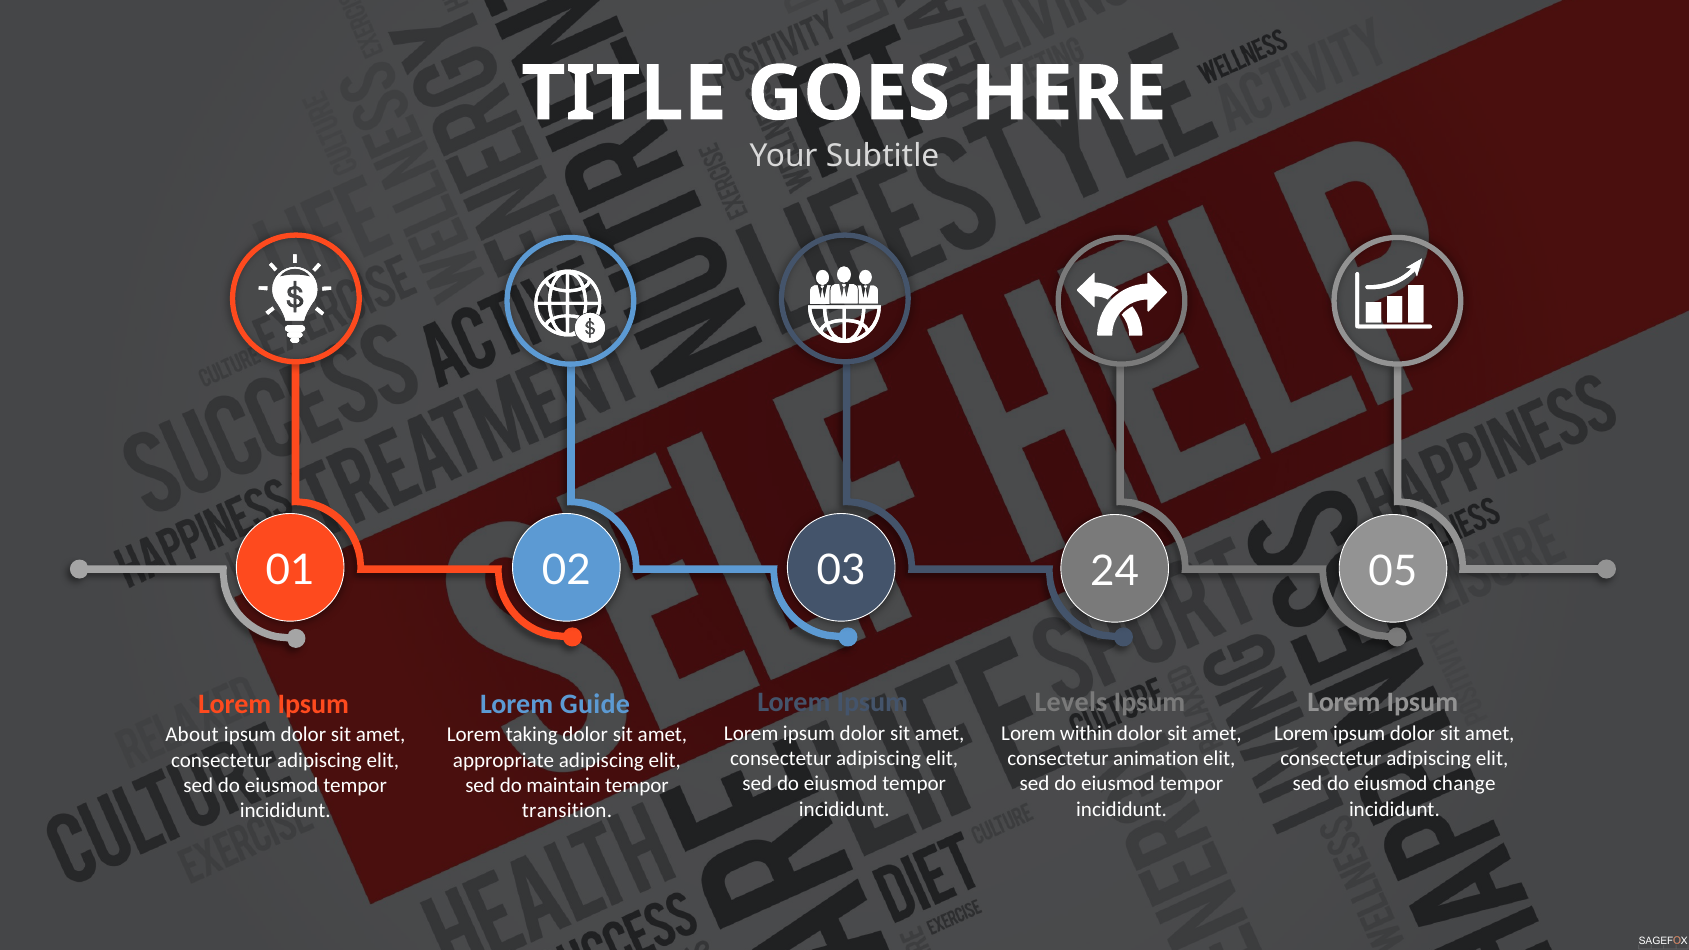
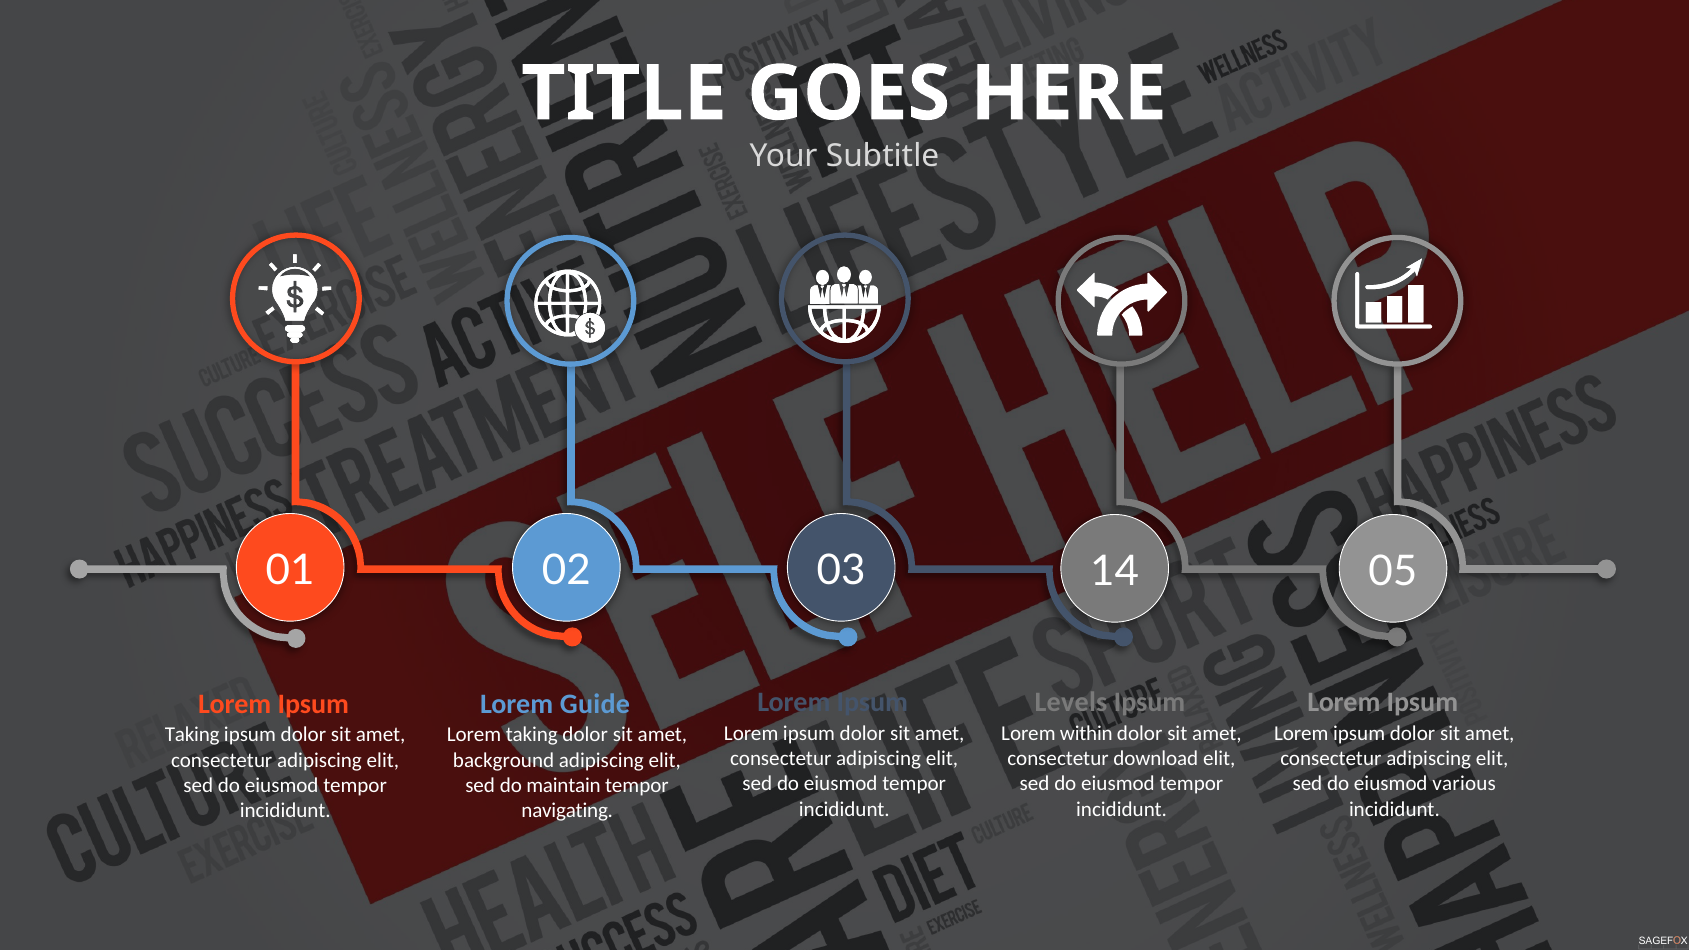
24: 24 -> 14 (1115, 571)
About: About -> Taking (192, 735)
animation: animation -> download (1156, 759)
appropriate: appropriate -> background (504, 760)
change: change -> various (1464, 784)
transition: transition -> navigating (567, 811)
